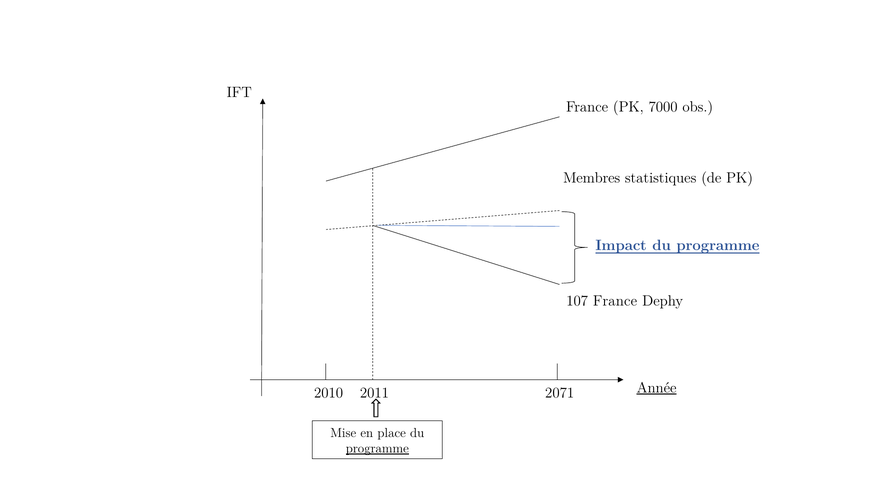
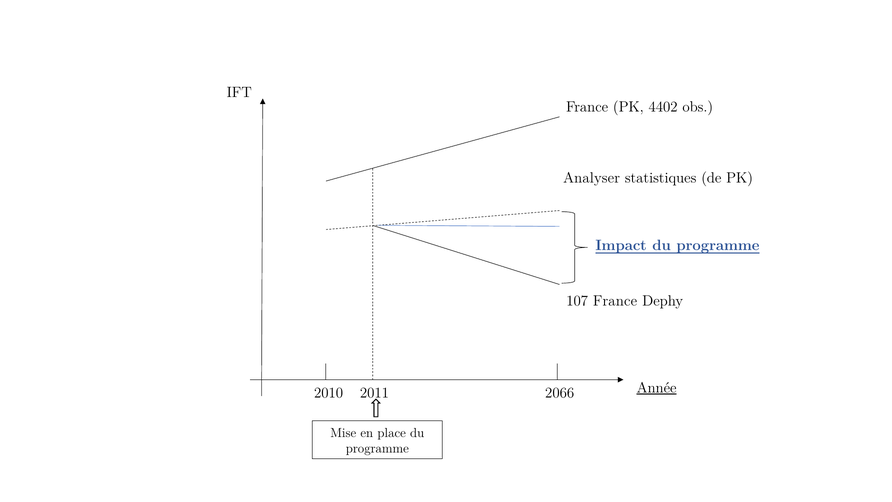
7000: 7000 -> 4402 (663, 107)
Membres: Membres -> Analyser (592, 178)
2071: 2071 -> 2066 (560, 393)
programme underline: present -> none (377, 448)
